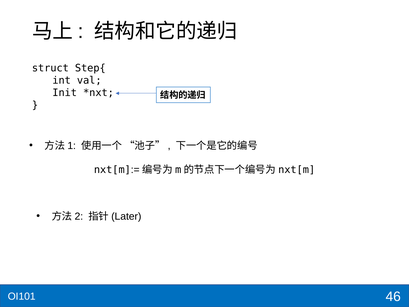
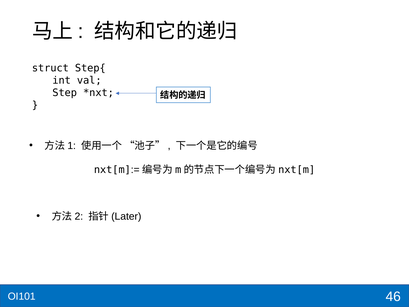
Init: Init -> Step (65, 93)
